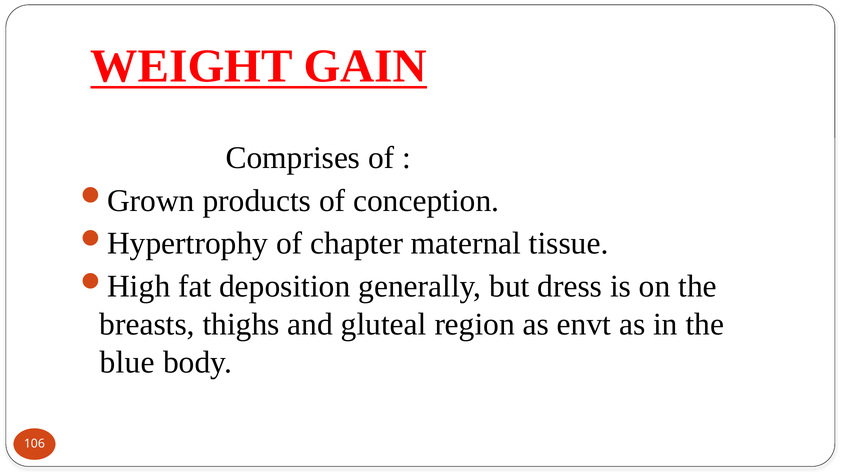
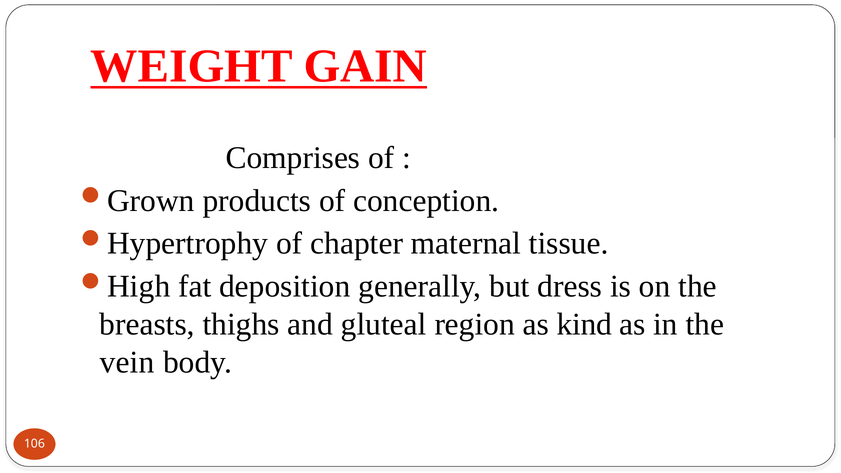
envt: envt -> kind (584, 324)
blue: blue -> vein (127, 362)
